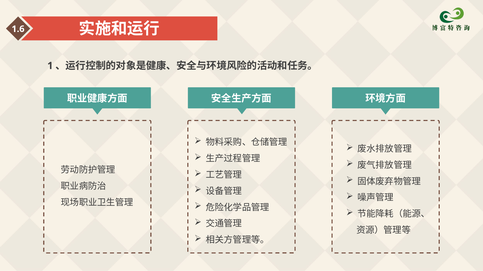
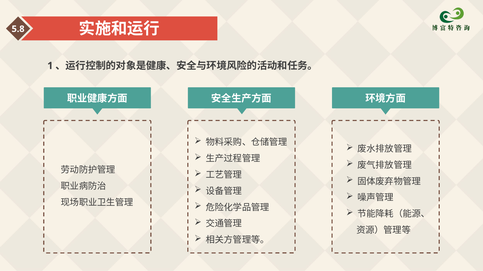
1.6: 1.6 -> 5.8 (18, 29)
